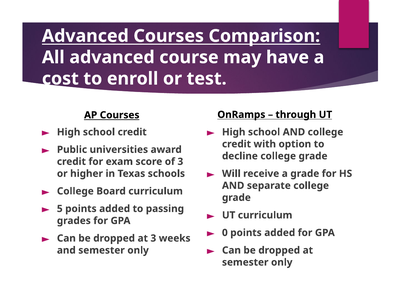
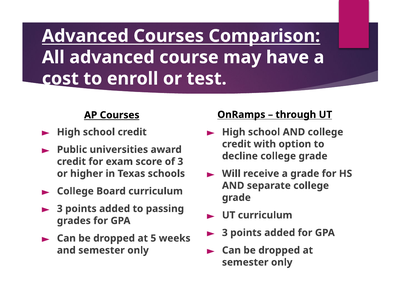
5: 5 -> 3 (60, 209)
0: 0 -> 3 (225, 233)
at 3: 3 -> 5 (153, 238)
